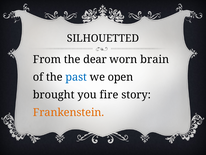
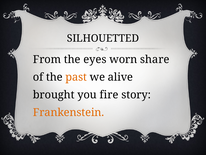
dear: dear -> eyes (95, 59)
brain: brain -> share (155, 59)
past colour: blue -> orange (76, 77)
open: open -> alive (120, 77)
